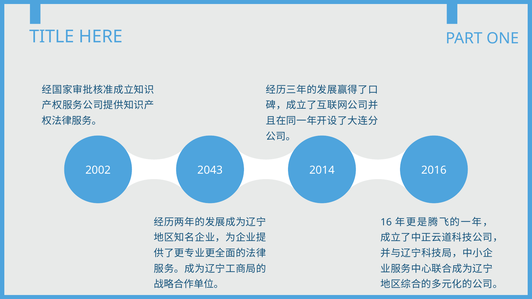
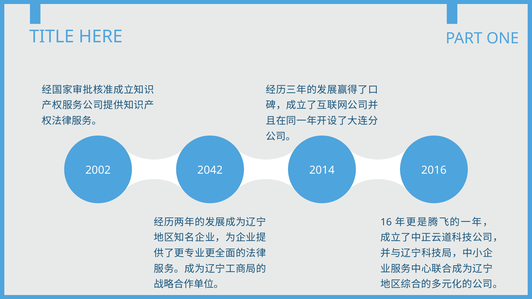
2043: 2043 -> 2042 (210, 170)
